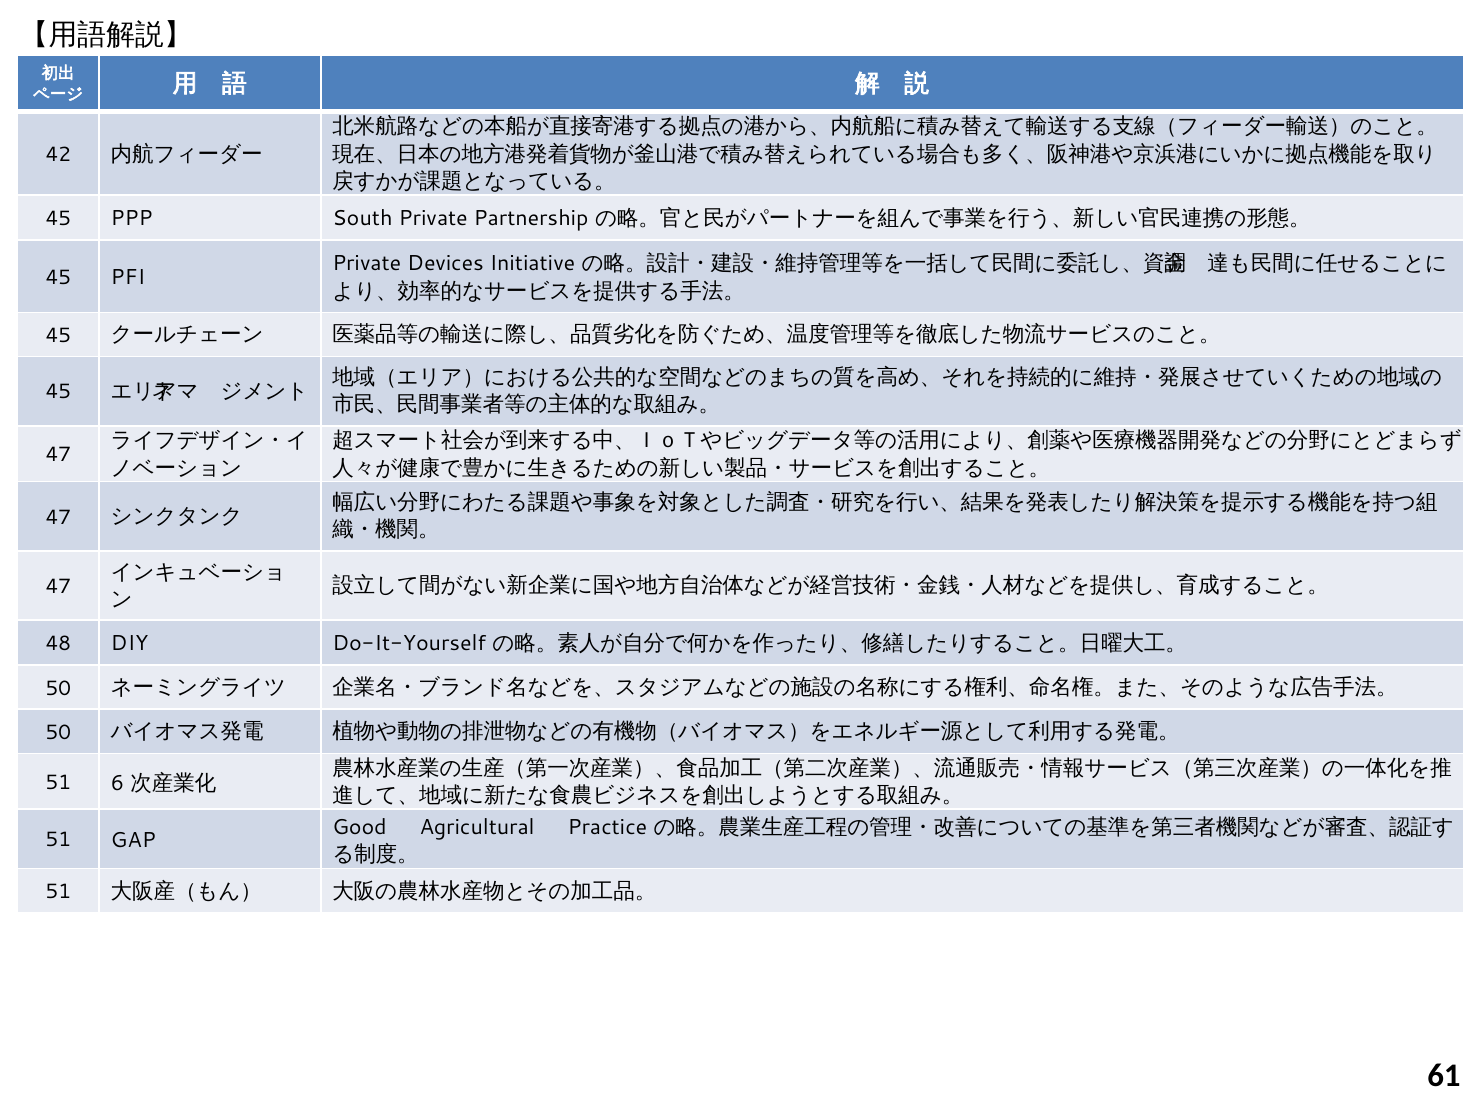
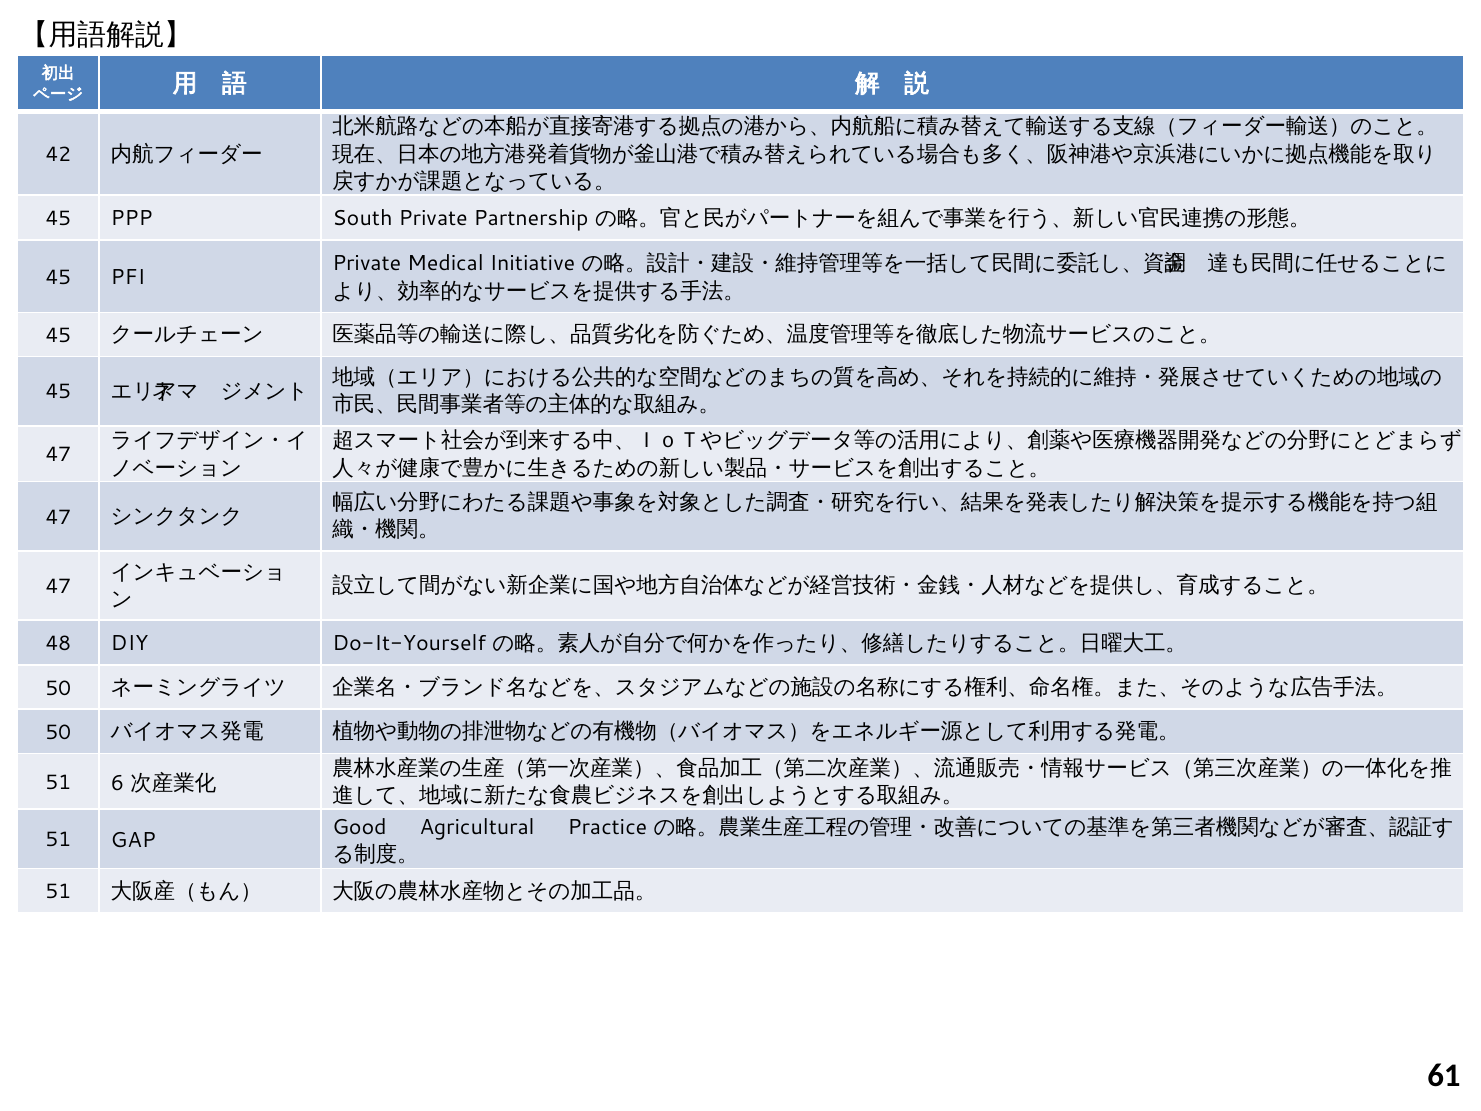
Devices: Devices -> Medical (445, 264)
